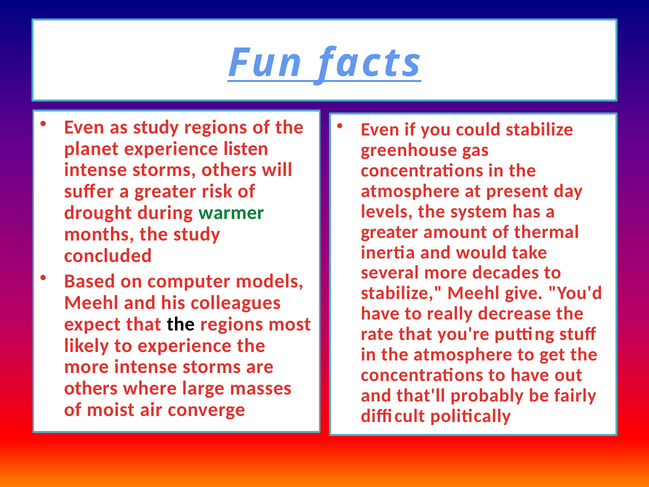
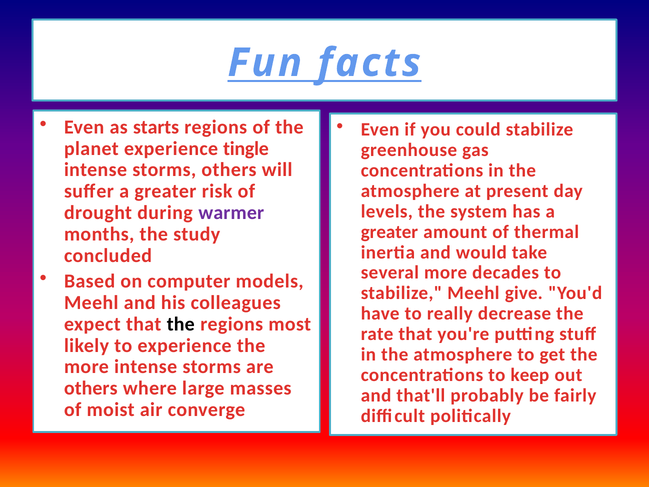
as study: study -> starts (156, 127)
listen: listen -> tingle (246, 148)
warmer colour: green -> purple (231, 213)
to have: have -> keep (530, 375)
